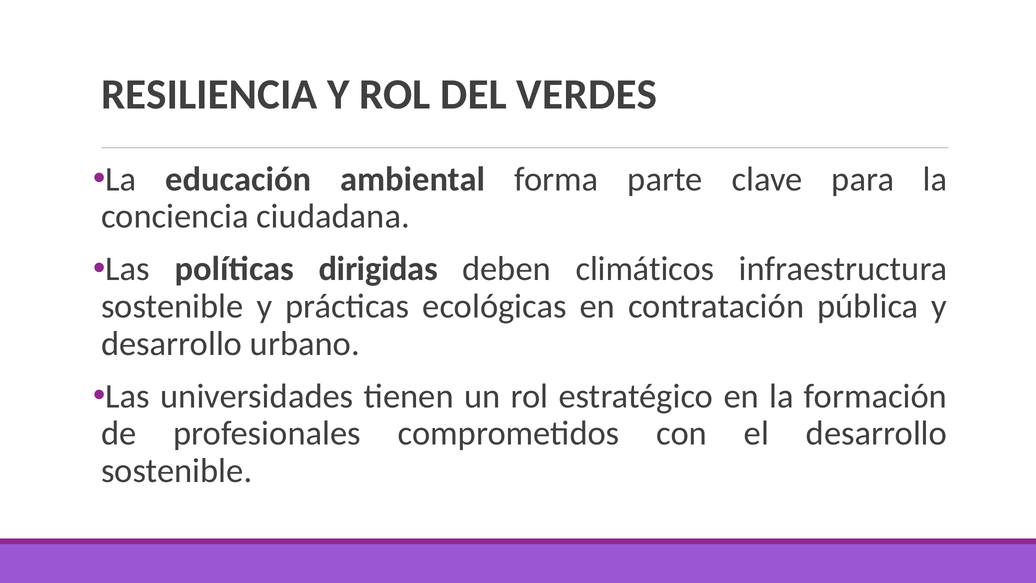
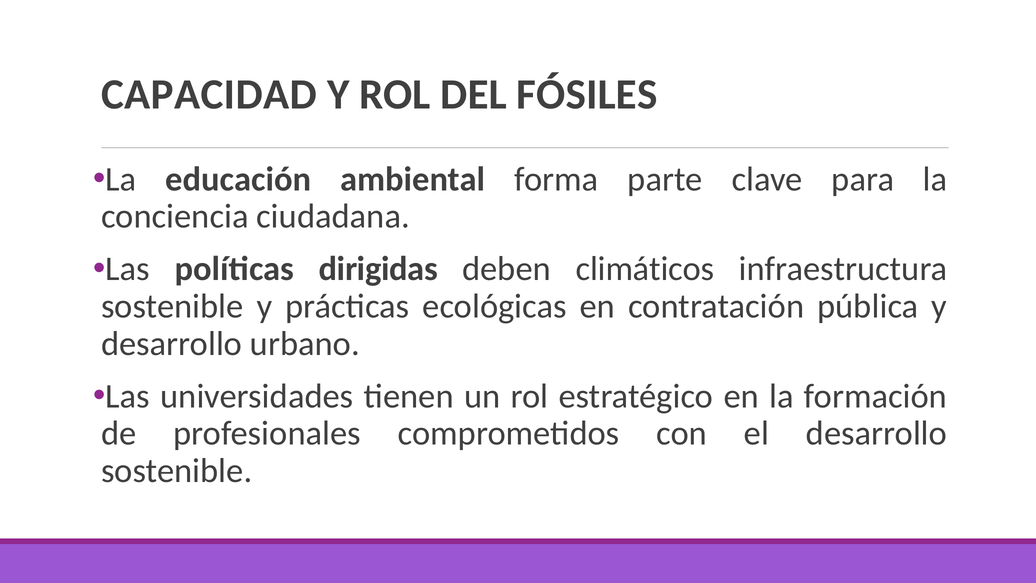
RESILIENCIA: RESILIENCIA -> CAPACIDAD (209, 94)
VERDES: VERDES -> FÓSILES (587, 94)
